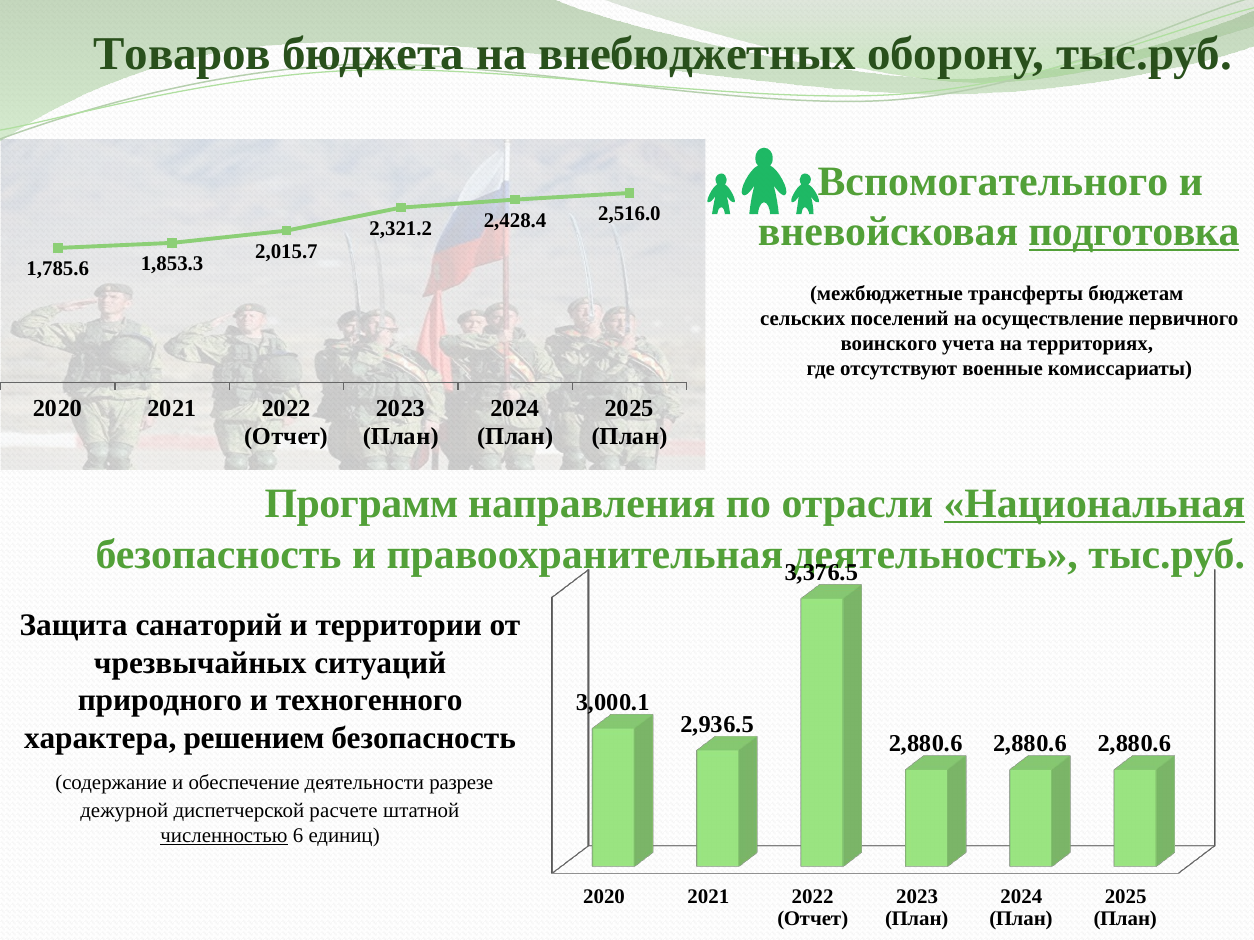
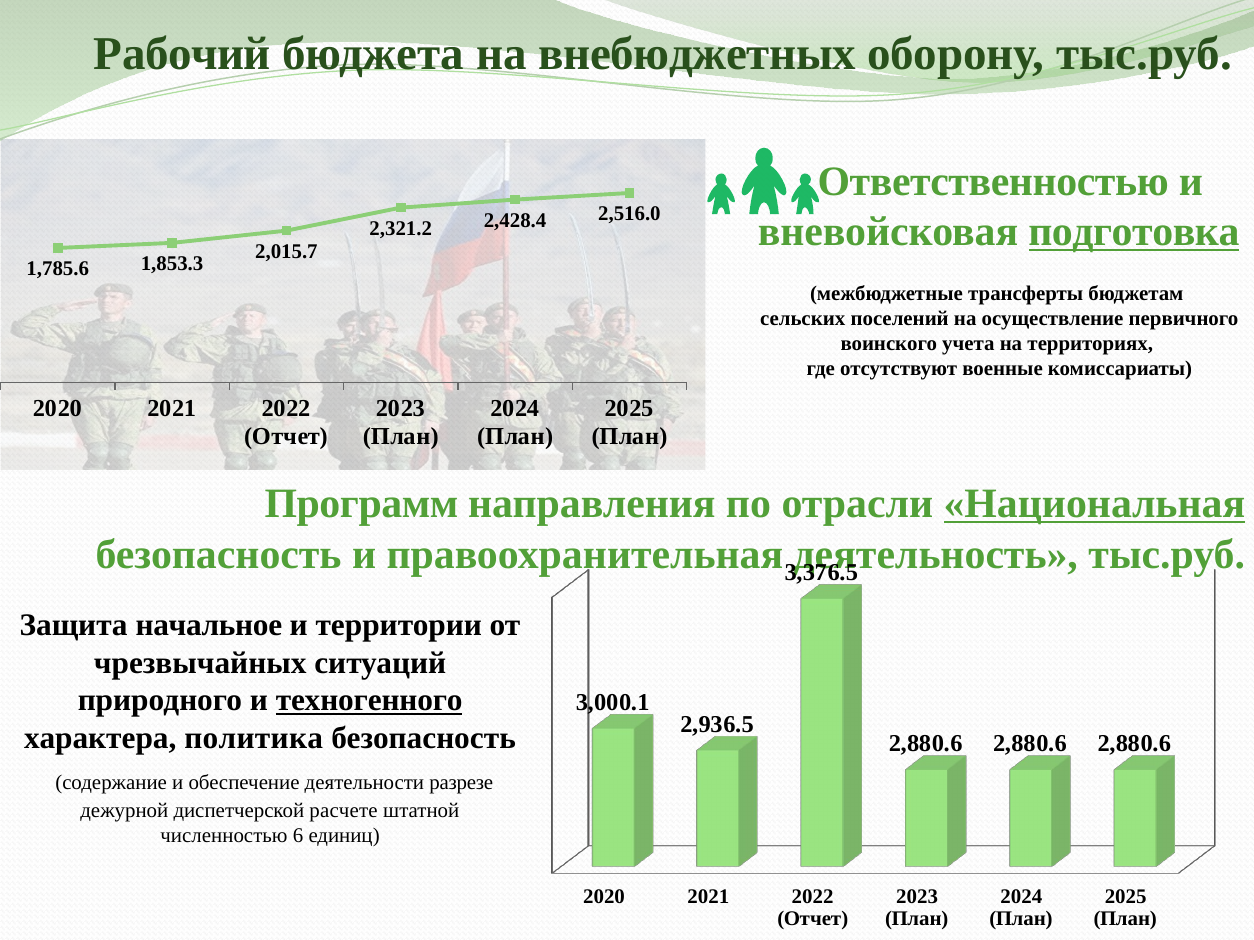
Товаров: Товаров -> Рабочий (182, 54)
Вспомогательного: Вспомогательного -> Ответственностью (993, 182)
санаторий: санаторий -> начальное (209, 626)
техногенного underline: none -> present (369, 701)
решением: решением -> политика (254, 739)
численностью underline: present -> none (224, 836)
